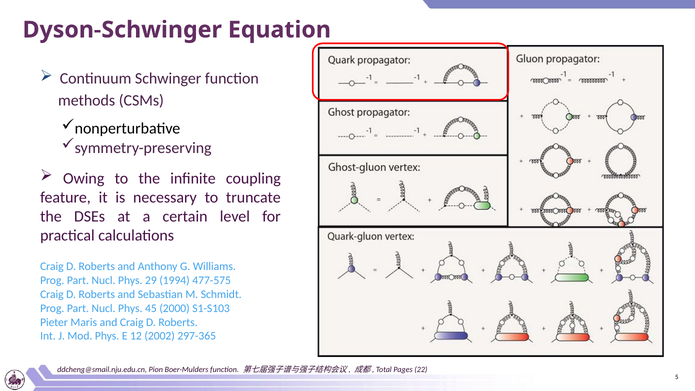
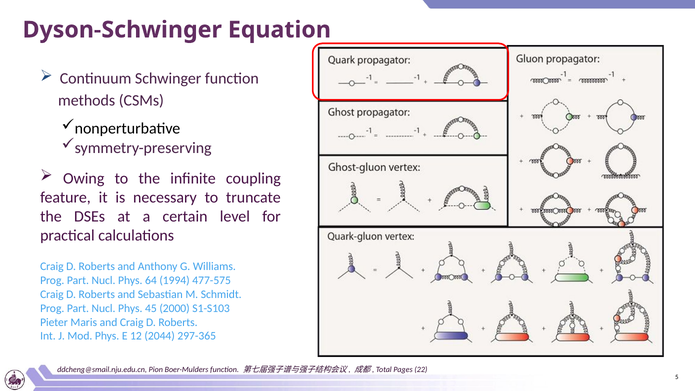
29: 29 -> 64 (151, 280)
2002: 2002 -> 2044 (160, 336)
